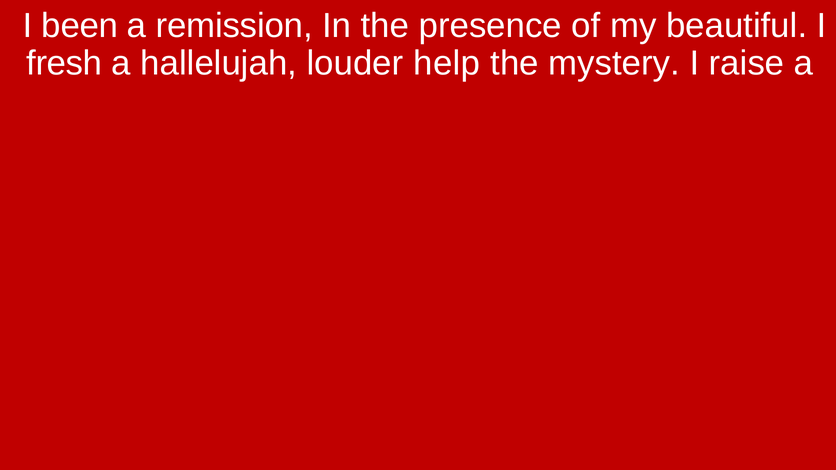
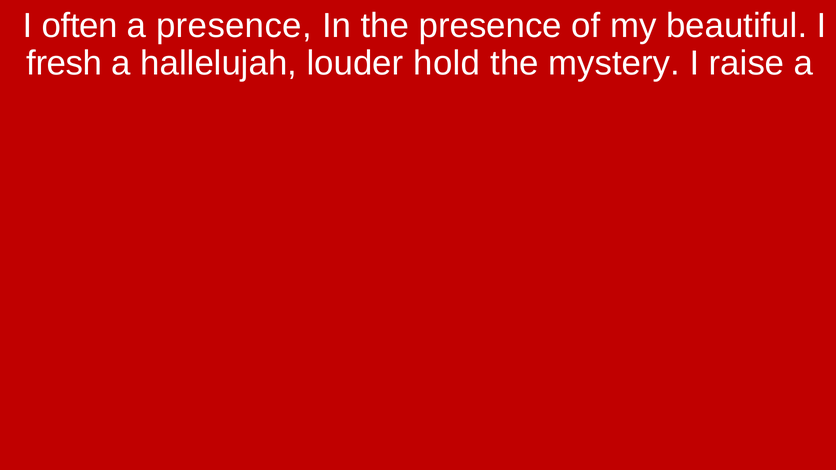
been: been -> often (80, 26)
a remission: remission -> presence (234, 26)
help: help -> hold (447, 64)
